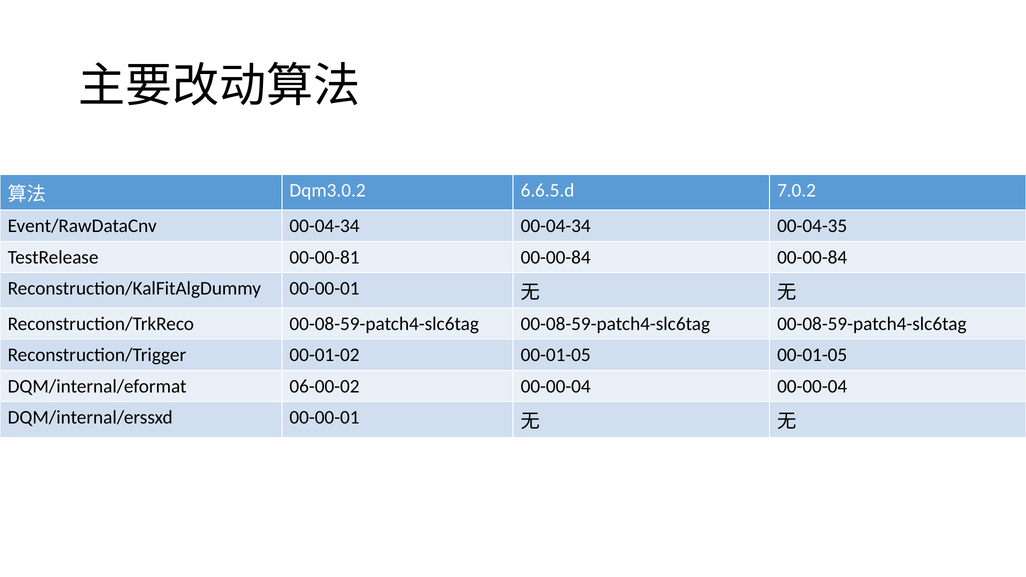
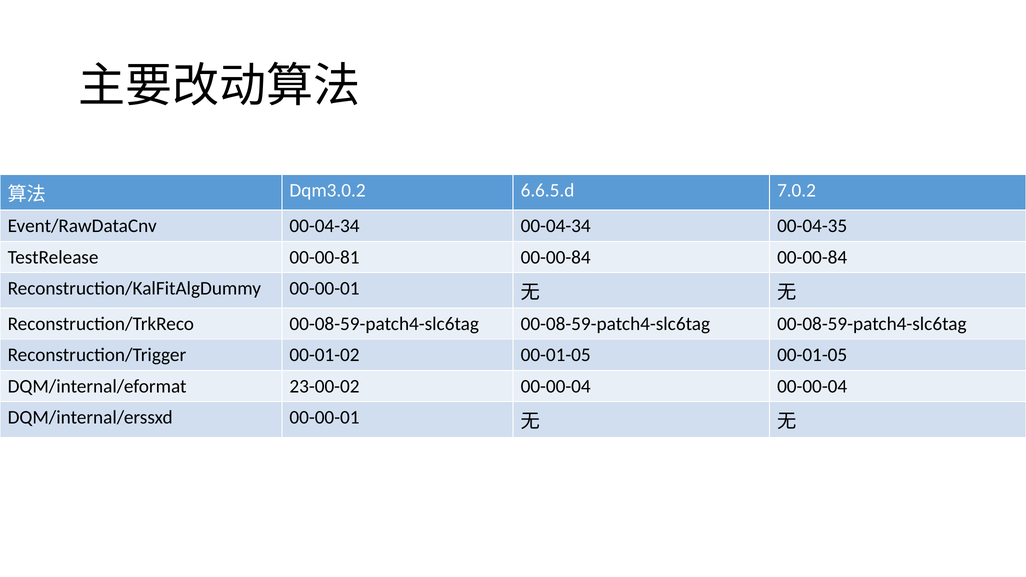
06-00-02: 06-00-02 -> 23-00-02 (325, 386)
